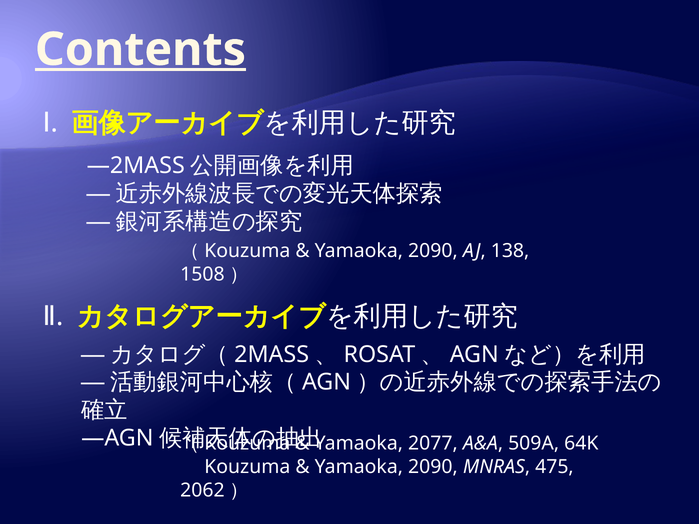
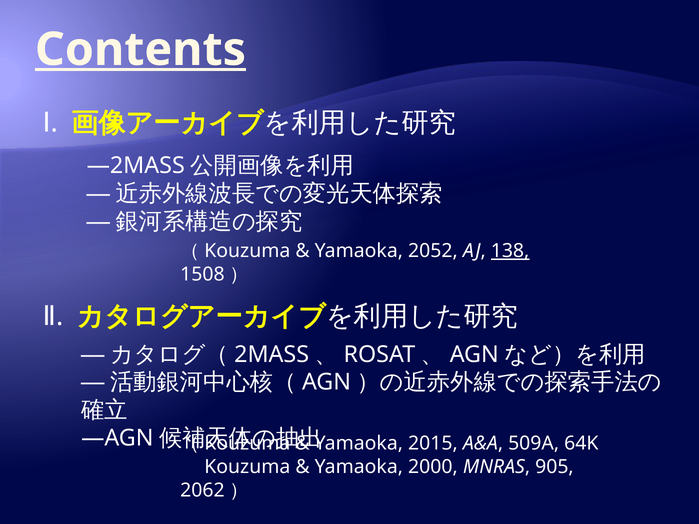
2090: 2090 -> 2052 (433, 251)
138 underline: none -> present (510, 251)
2077: 2077 -> 2015 (433, 444)
2090: 2090 -> 2000 (433, 467)
475: 475 -> 905 (554, 467)
